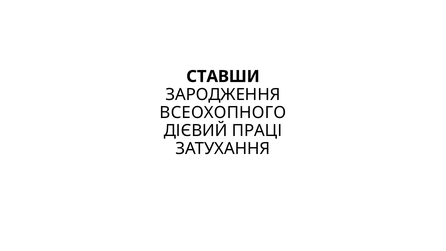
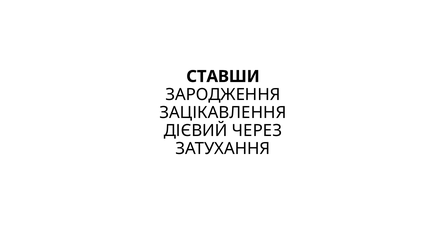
ВСЕОХОПНОГО: ВСЕОХОПНОГО -> ЗАЦІКАВЛЕННЯ (223, 113)
ПРАЦІ: ПРАЦІ -> ЧЕРЕЗ (257, 131)
